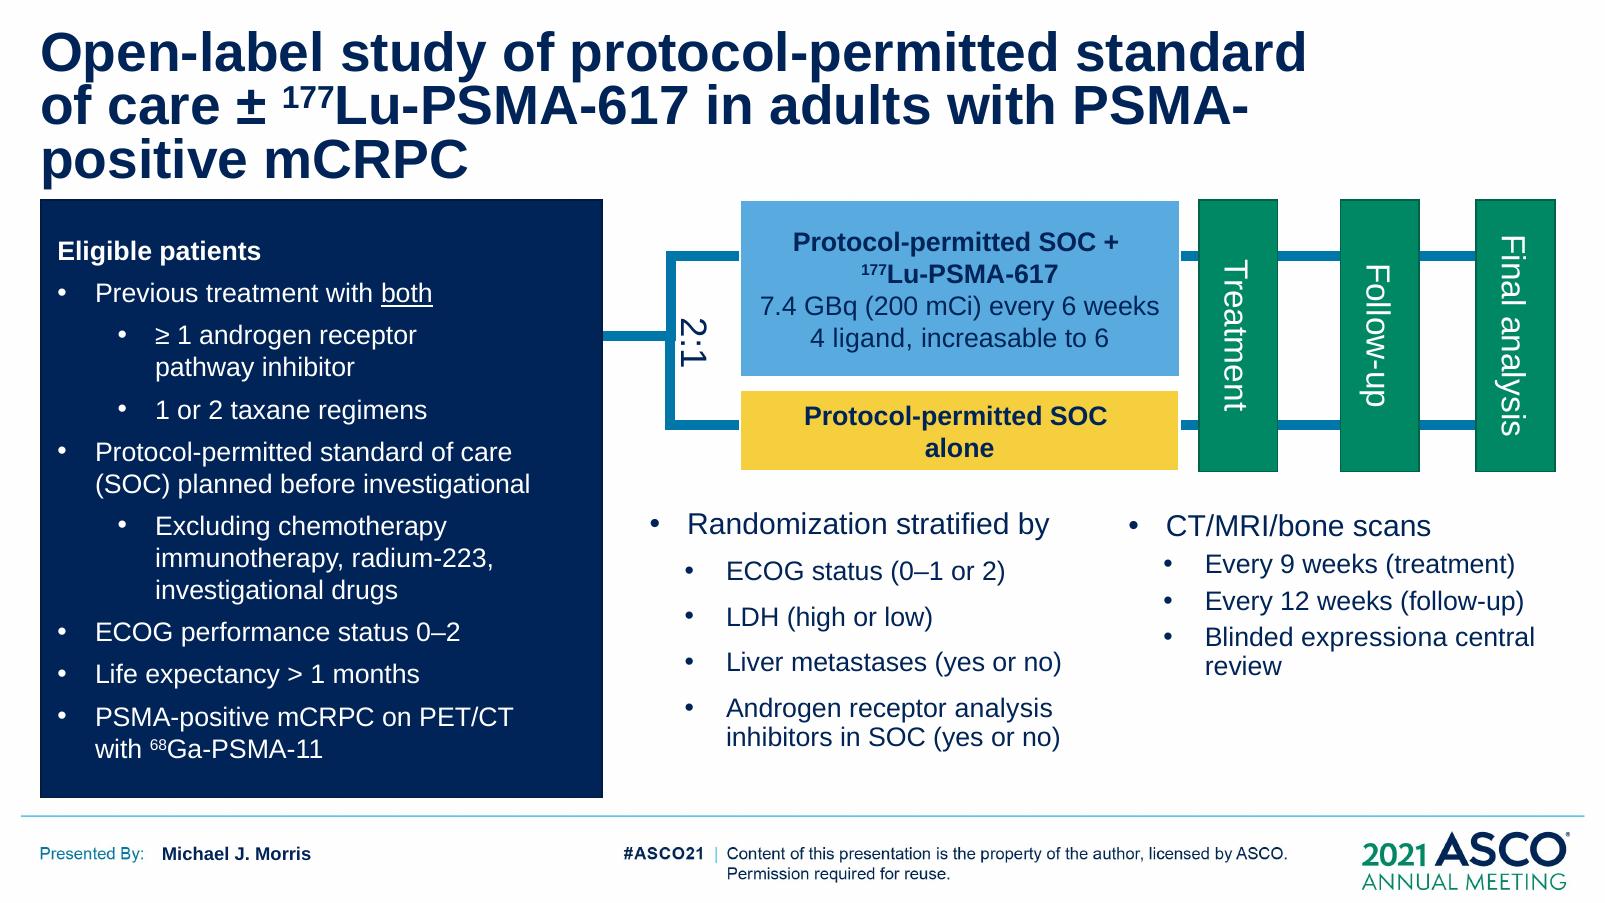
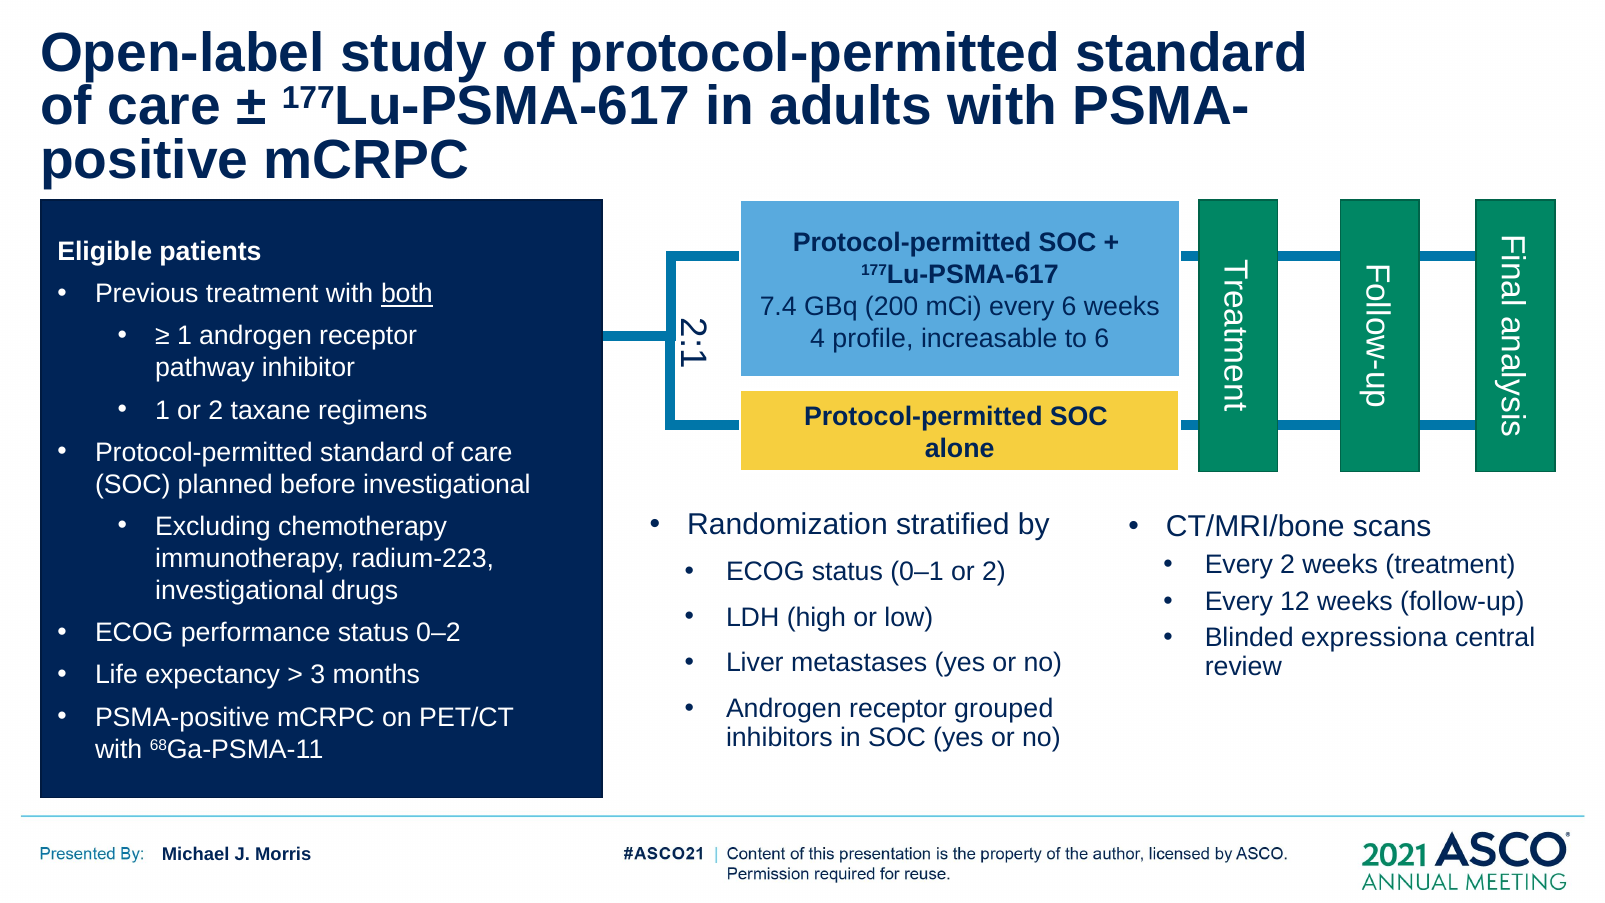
ligand: ligand -> profile (873, 338)
Every 9: 9 -> 2 (1288, 565)
1: 1 -> 3 (318, 675)
analysis: analysis -> grouped (1004, 708)
